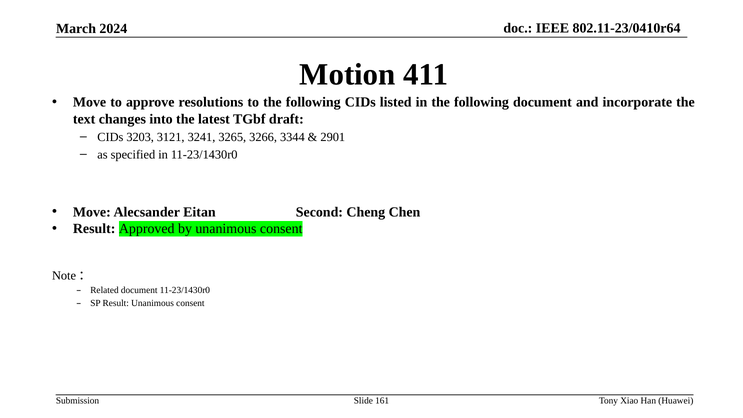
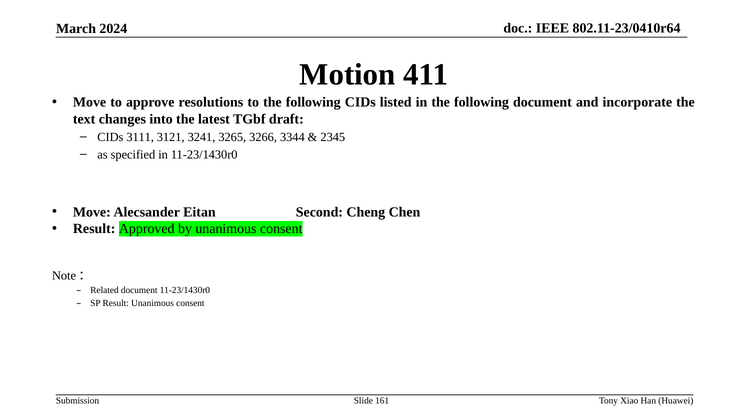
3203: 3203 -> 3111 (140, 137)
2901: 2901 -> 2345 (333, 137)
